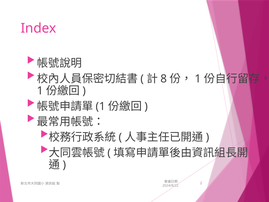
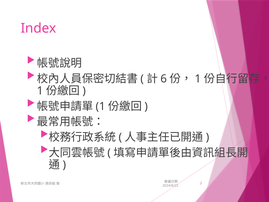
8: 8 -> 6 (164, 79)
